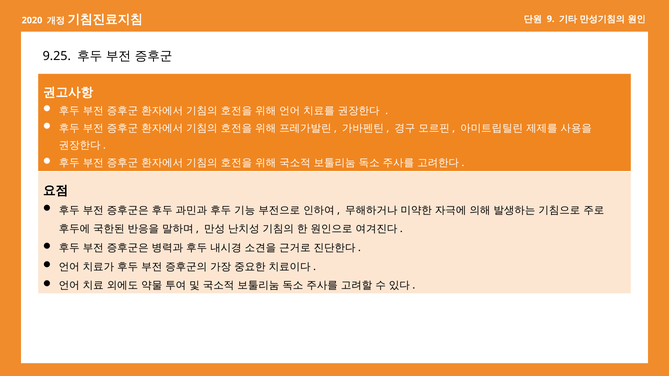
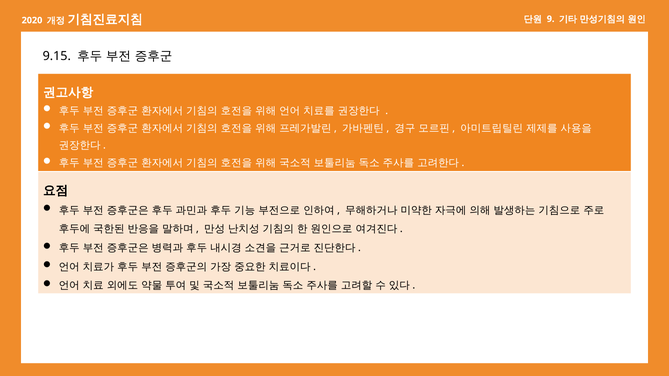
9.25: 9.25 -> 9.15 (57, 56)
